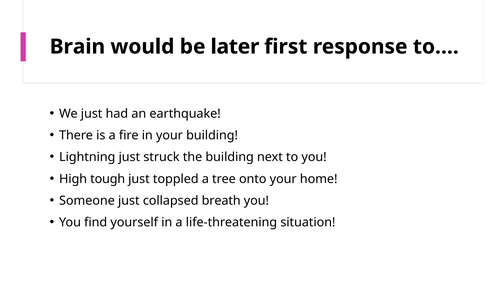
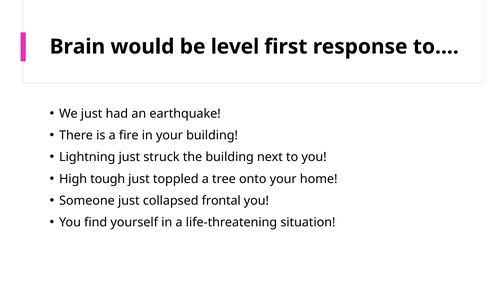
later: later -> level (235, 47)
breath: breath -> frontal (221, 201)
